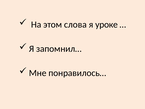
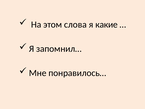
уроке: уроке -> какие (106, 24)
